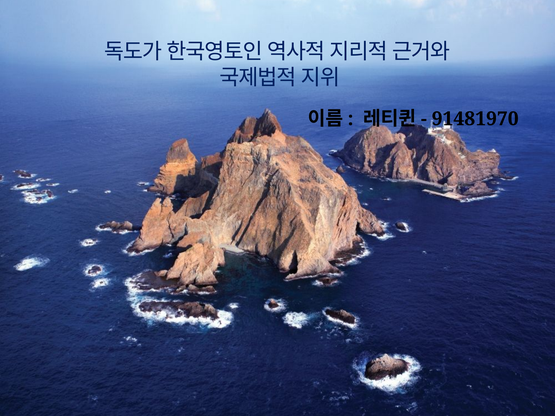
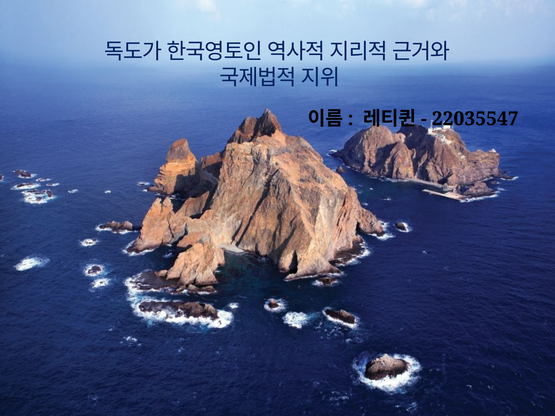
91481970: 91481970 -> 22035547 (475, 119)
